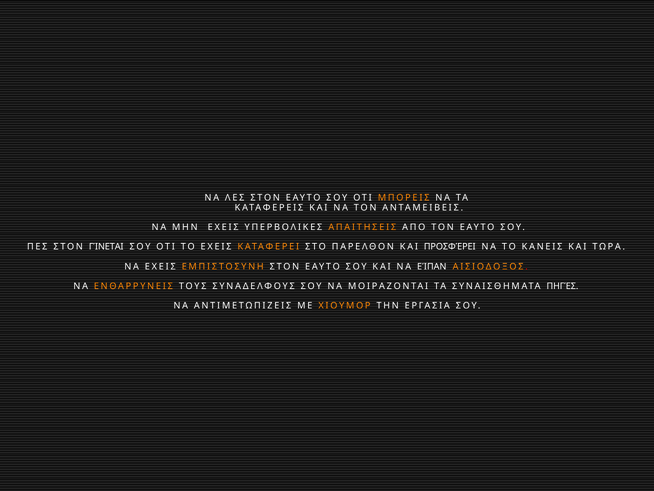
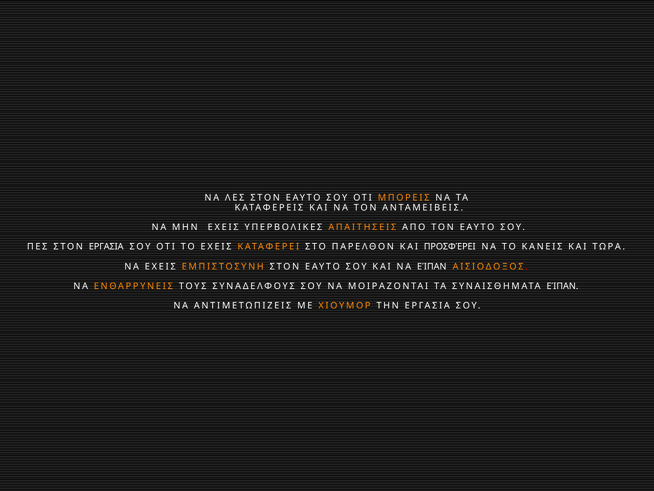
ΣΤΟΝ ΓΊΝΕΤΑΙ: ΓΊΝΕΤΑΙ -> ΕΡΓΑΣΙΑ (106, 247)
ΣΥΝΑΙΣΘΗΜΑΤΑ ΠΗΓΈΣ: ΠΗΓΈΣ -> ΕΊΠΑΝ (562, 286)
